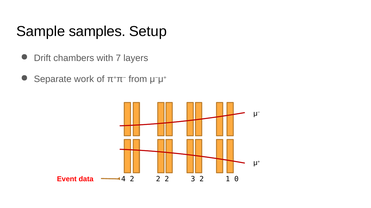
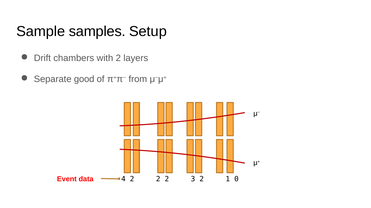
with 7: 7 -> 2 (118, 58)
work: work -> good (84, 79)
